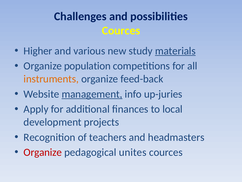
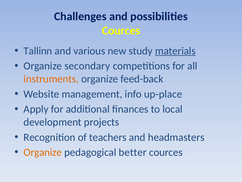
Higher: Higher -> Tallinn (38, 51)
population: population -> secondary (87, 66)
management underline: present -> none (92, 94)
up-juries: up-juries -> up-place (163, 94)
Organize colour: red -> orange (43, 152)
unites: unites -> better (133, 152)
